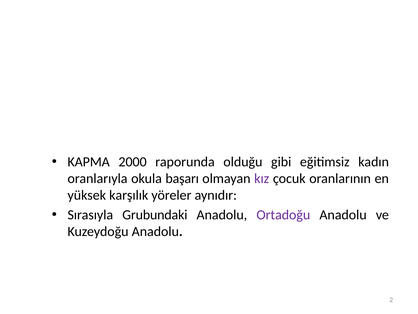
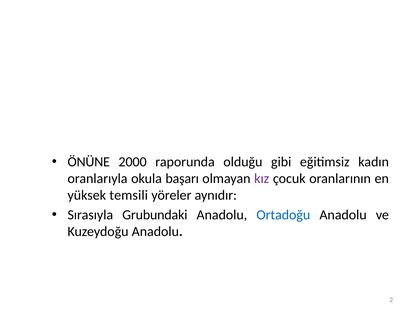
KAPMA: KAPMA -> ÖNÜNE (89, 162)
karşılık: karşılık -> temsili (129, 195)
Ortadoğu colour: purple -> blue (283, 215)
